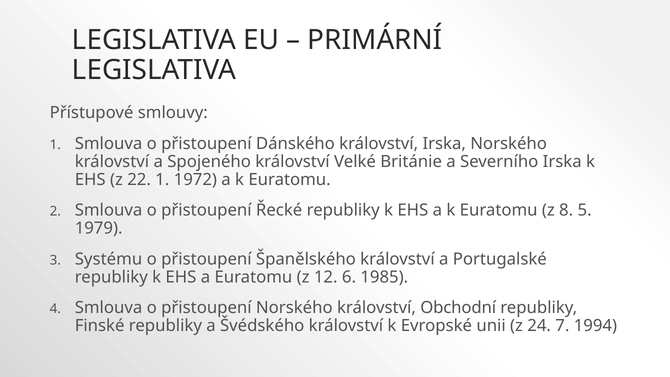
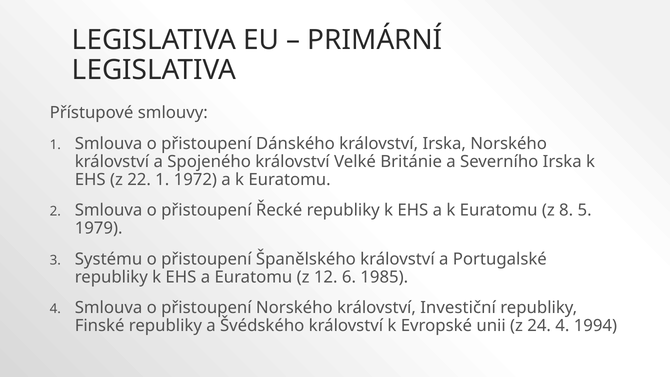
Obchodní: Obchodní -> Investiční (458, 308)
24 7: 7 -> 4 (562, 326)
